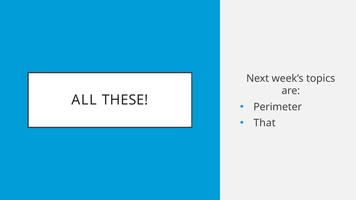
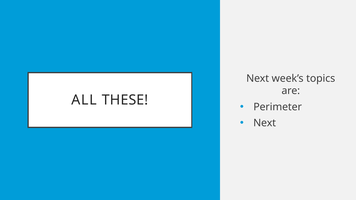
That: That -> Next (265, 123)
